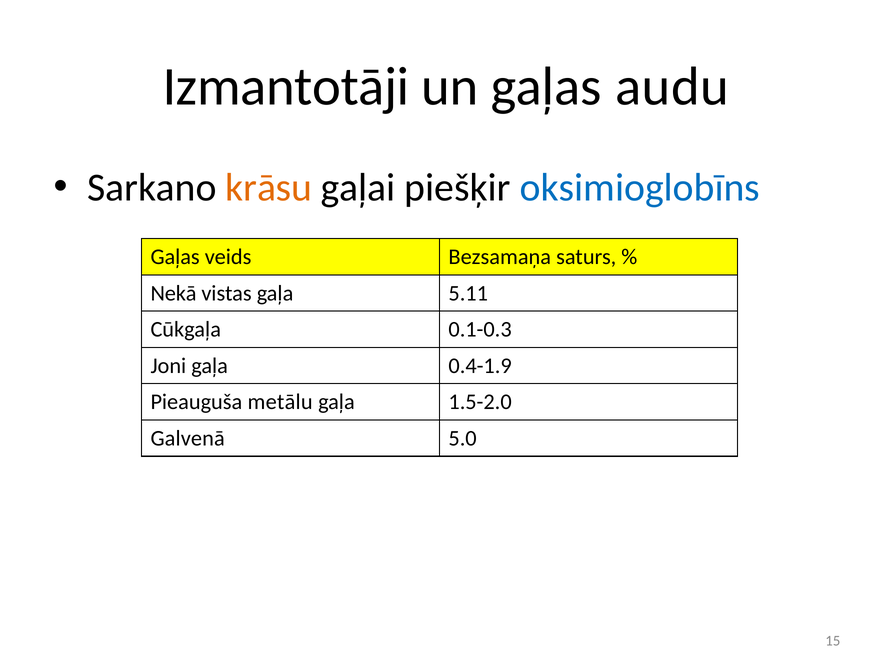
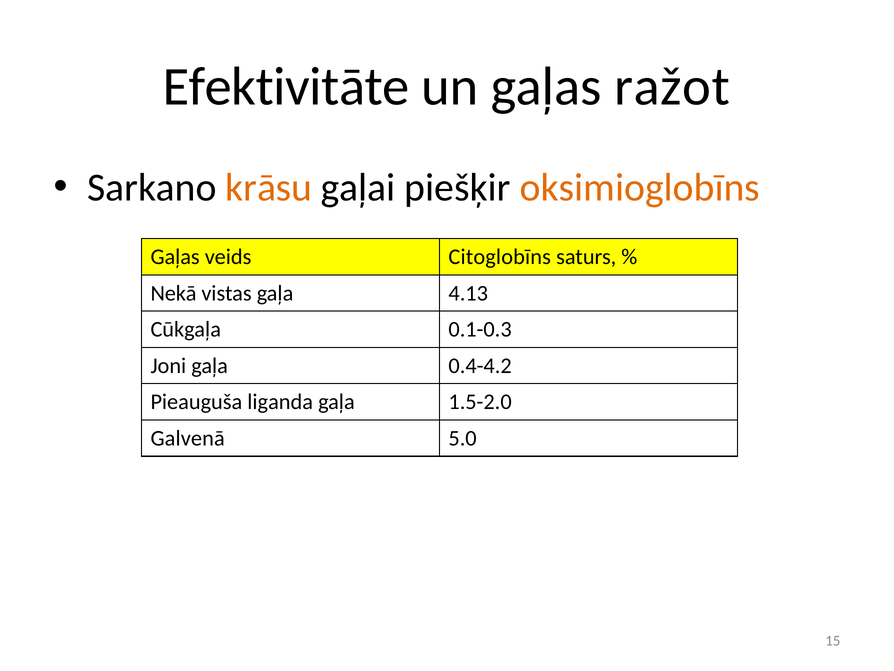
Izmantotāji: Izmantotāji -> Efektivitāte (286, 87)
audu: audu -> ražot (672, 87)
oksimioglobīns colour: blue -> orange (640, 188)
Bezsamaņa: Bezsamaņa -> Citoglobīns (500, 257)
5.11: 5.11 -> 4.13 (468, 293)
0.4-1.9: 0.4-1.9 -> 0.4-4.2 (480, 366)
metālu: metālu -> liganda (280, 402)
